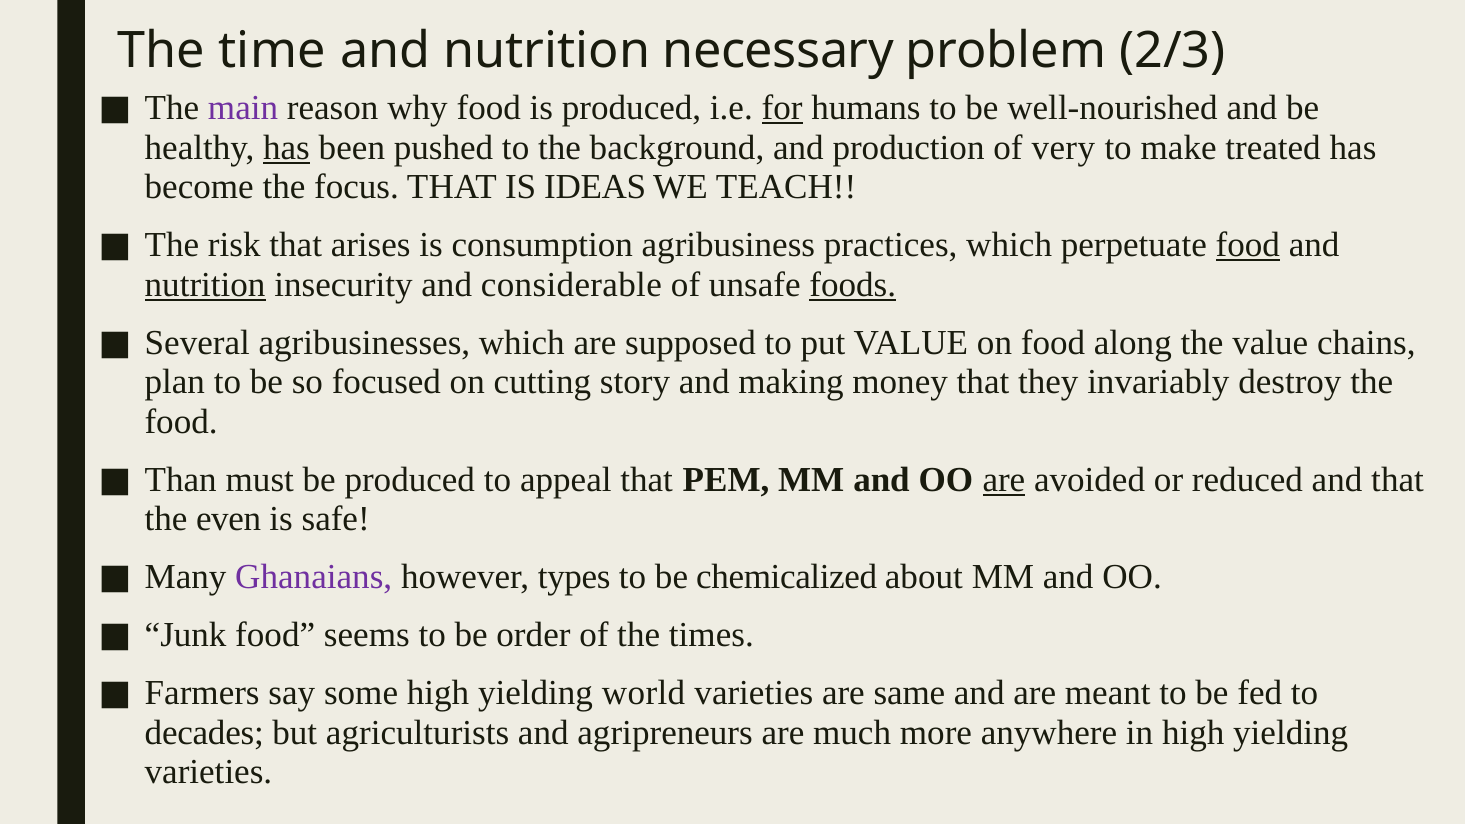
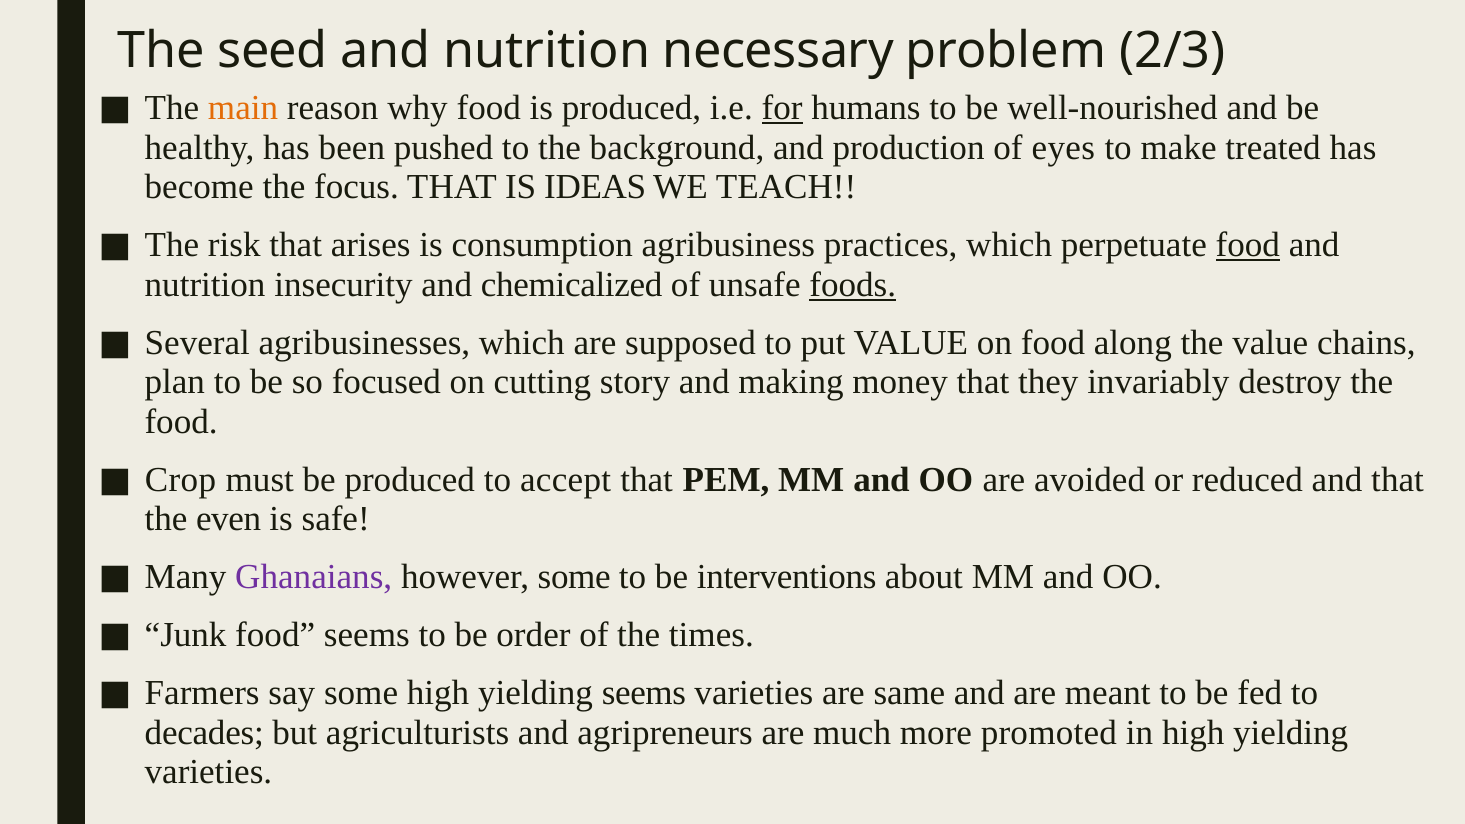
time: time -> seed (273, 51)
main colour: purple -> orange (243, 108)
has underline: present -> none (287, 148)
very: very -> eyes (1063, 148)
nutrition underline: present -> none (205, 285)
considerable: considerable -> chemicalized (572, 285)
Than: Than -> Crop (181, 480)
appeal: appeal -> accept (566, 480)
are underline: present -> none (1004, 480)
however types: types -> some (574, 577)
chemicalized: chemicalized -> interventions (787, 577)
yielding world: world -> seems (644, 693)
anywhere: anywhere -> promoted (1049, 733)
